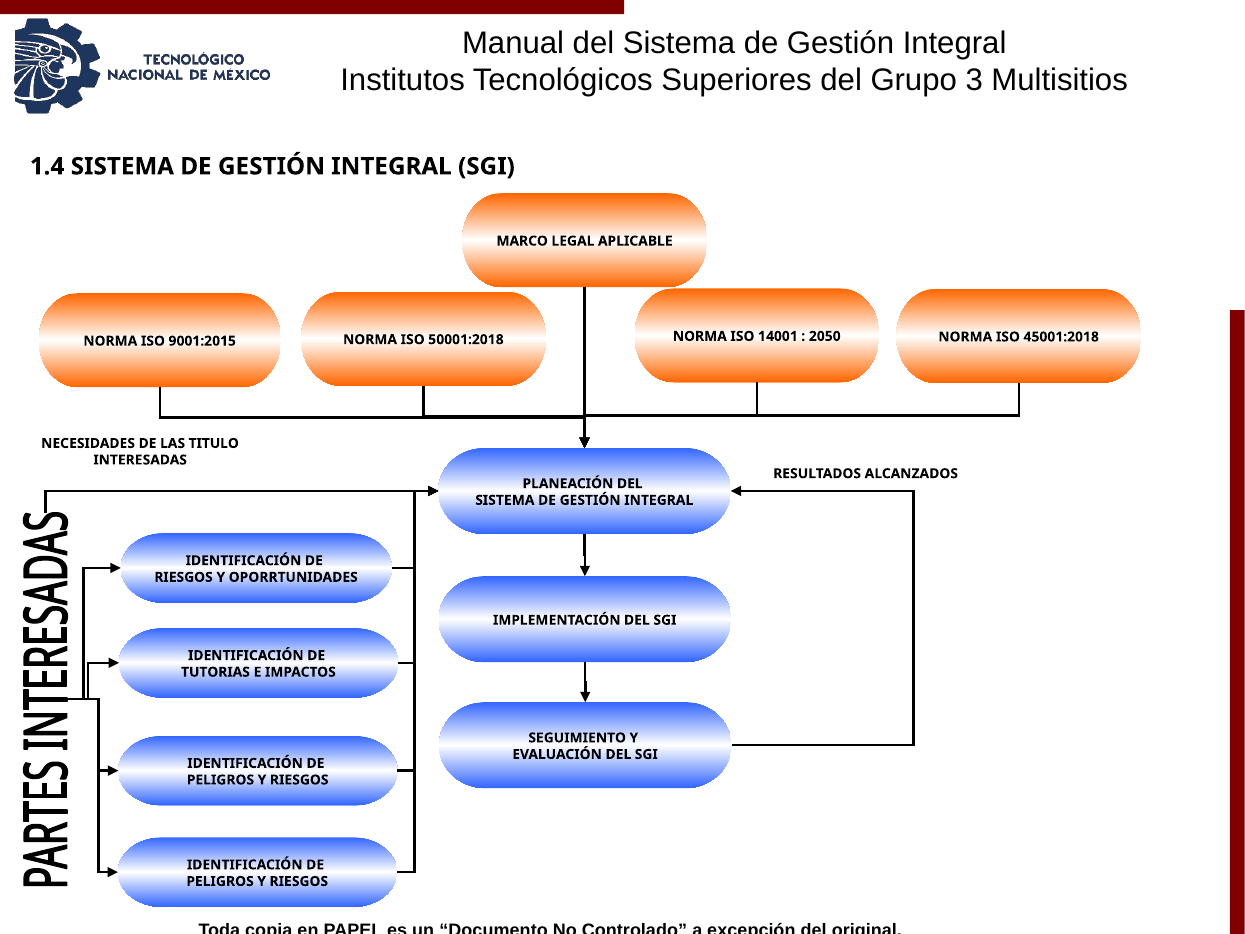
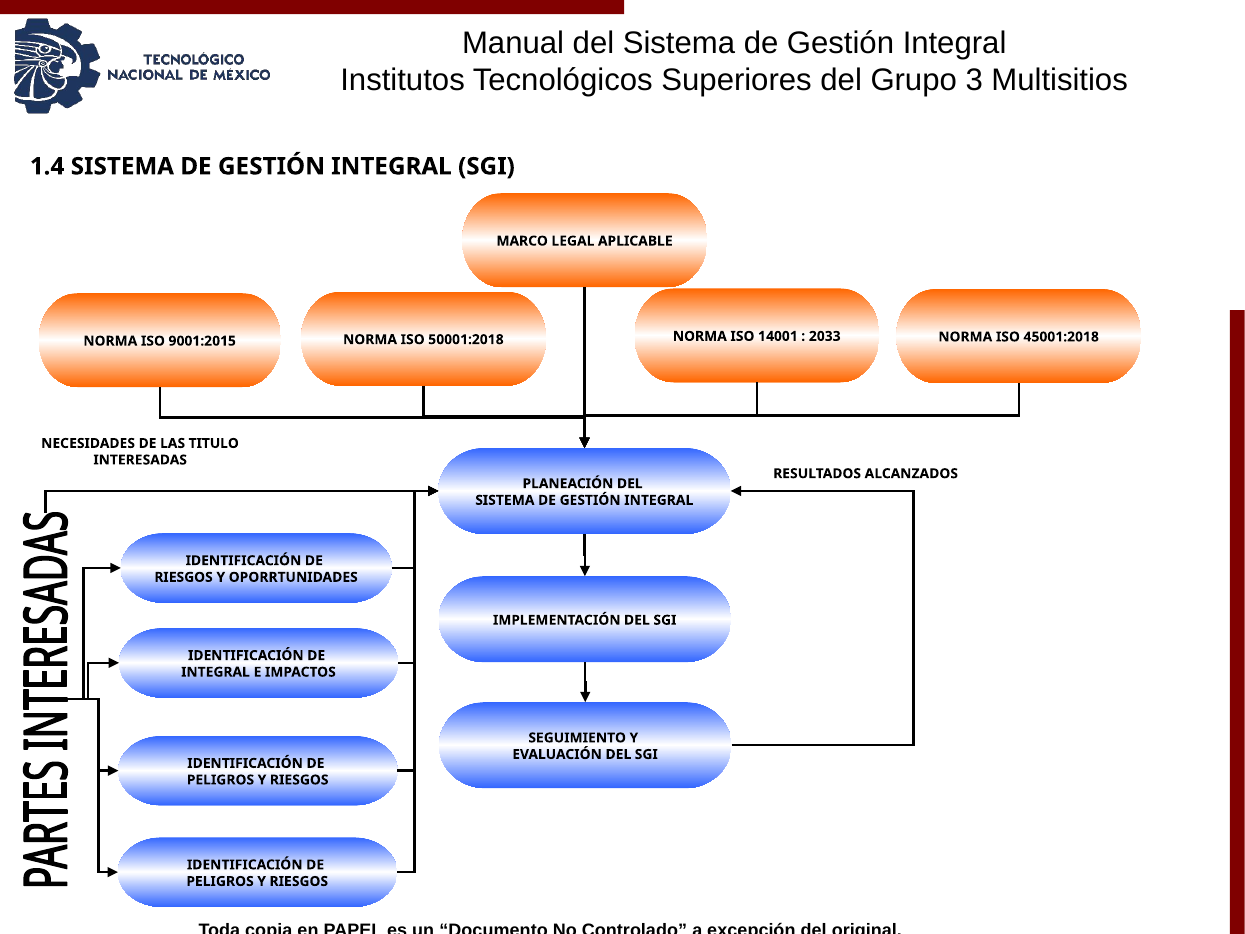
2050: 2050 -> 2033 (825, 336)
TUTORIAS: TUTORIAS -> INTEGRAL (215, 672)
